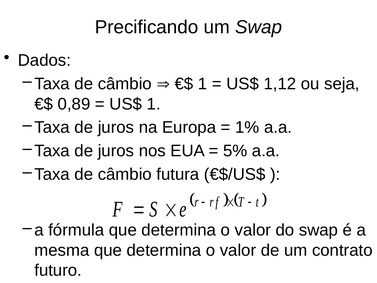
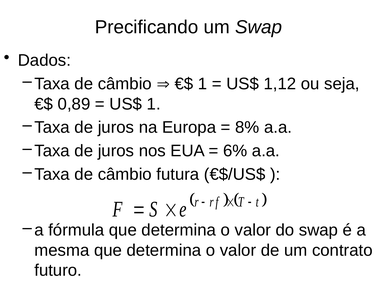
1%: 1% -> 8% (247, 127)
5%: 5% -> 6% (235, 151)
